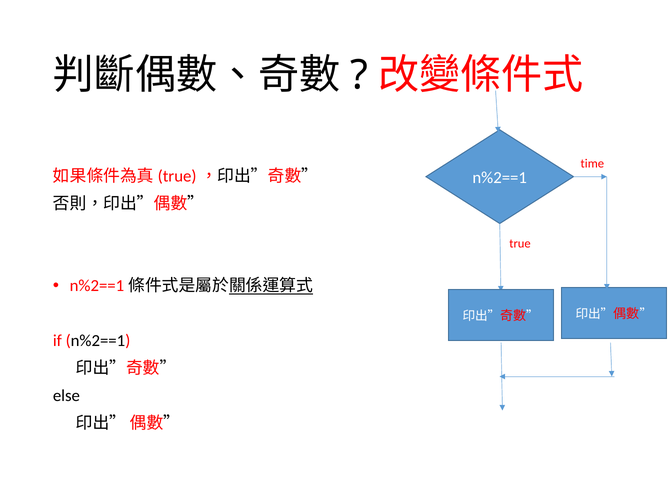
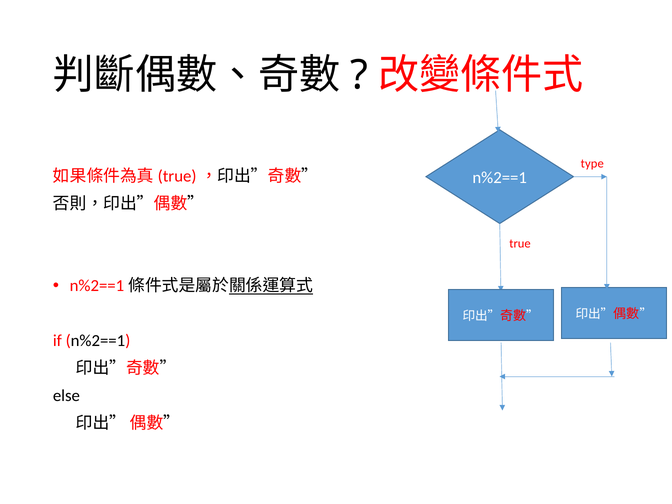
time: time -> type (592, 163)
